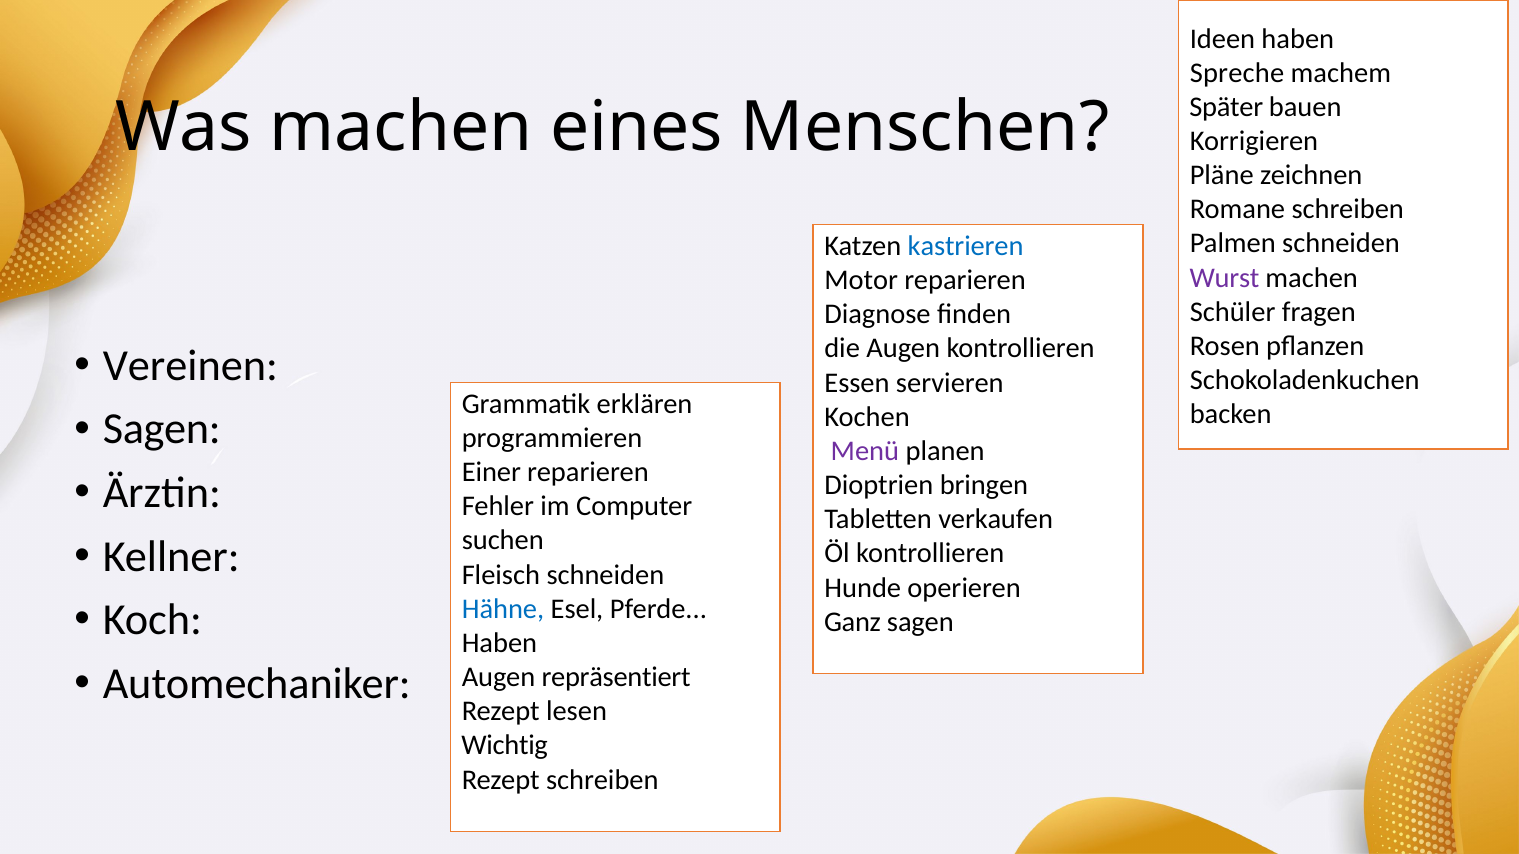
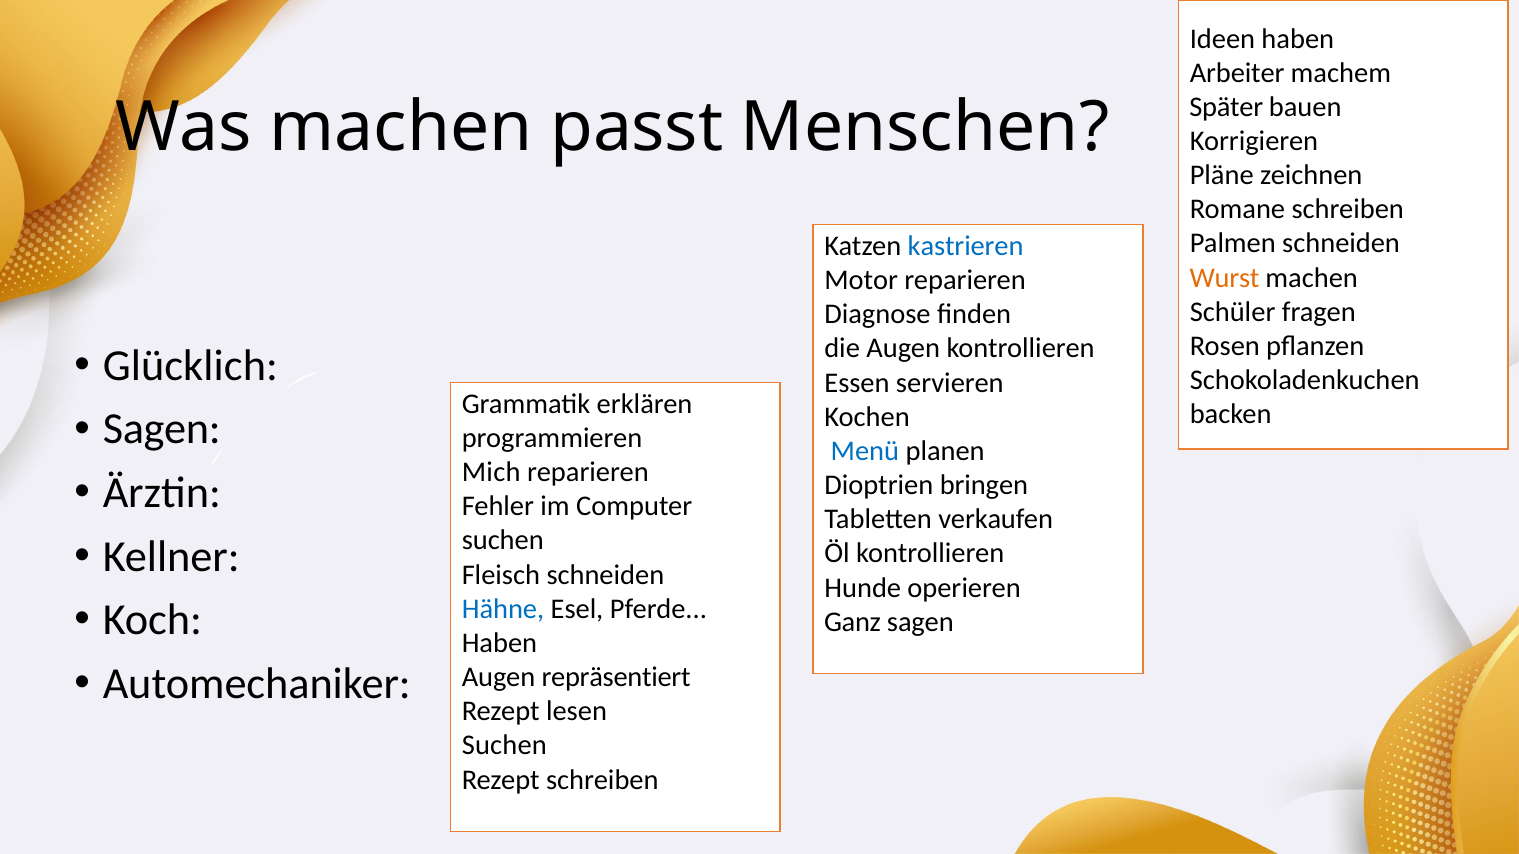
Spreche: Spreche -> Arbeiter (1237, 73)
eines: eines -> passt (637, 128)
Wurst colour: purple -> orange (1225, 278)
Vereinen: Vereinen -> Glücklich (190, 366)
Menü colour: purple -> blue (865, 451)
Einer: Einer -> Mich (491, 472)
Wichtig: Wichtig -> Suchen (504, 746)
